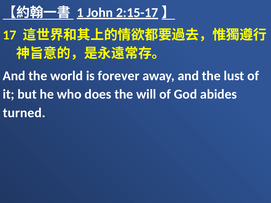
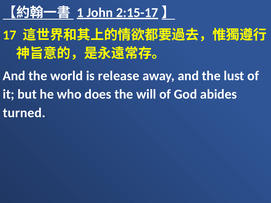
forever: forever -> release (119, 76)
